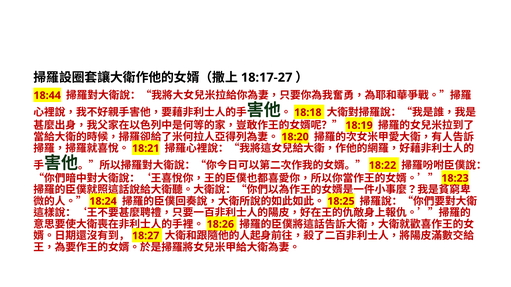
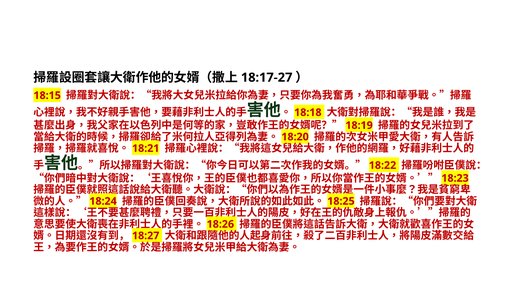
18:44: 18:44 -> 18:15 (47, 96)
